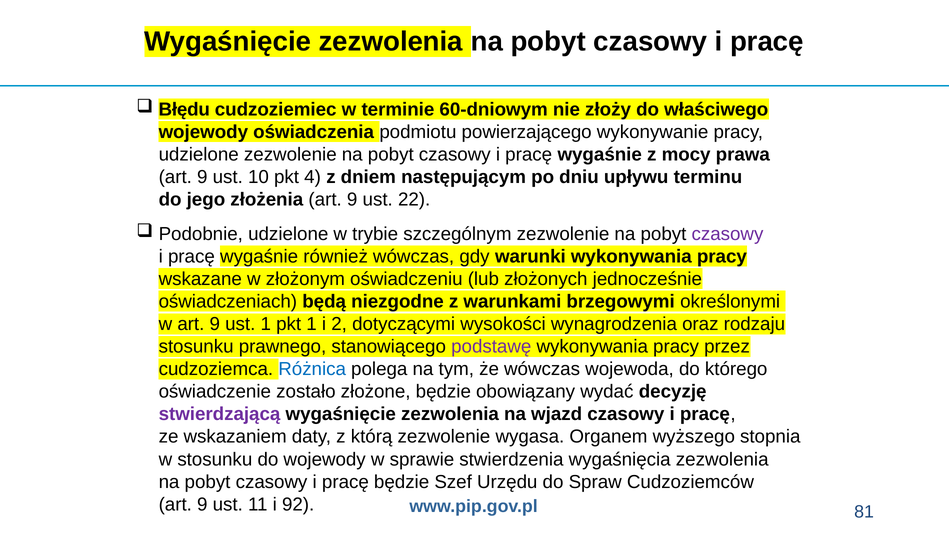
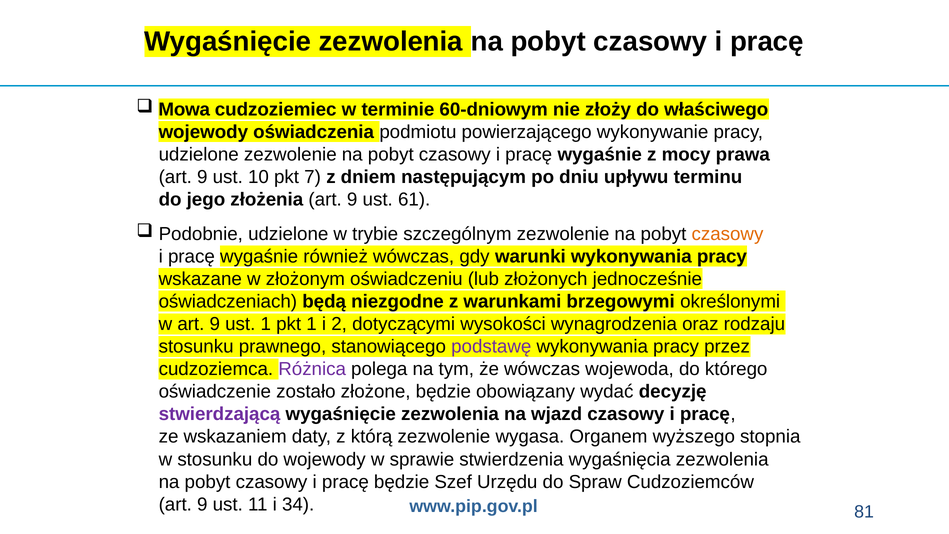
Błędu: Błędu -> Mowa (184, 109)
4: 4 -> 7 (313, 177)
22: 22 -> 61 (414, 199)
czasowy colour: purple -> orange (727, 234)
Różnica colour: blue -> purple (312, 369)
92: 92 -> 34 (298, 504)
